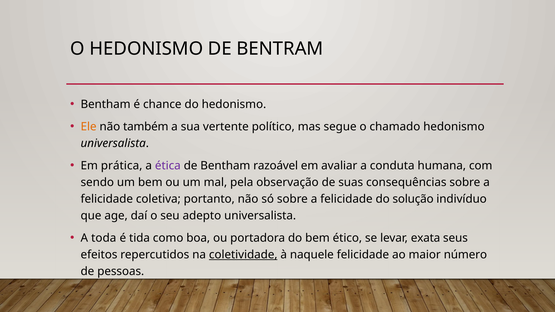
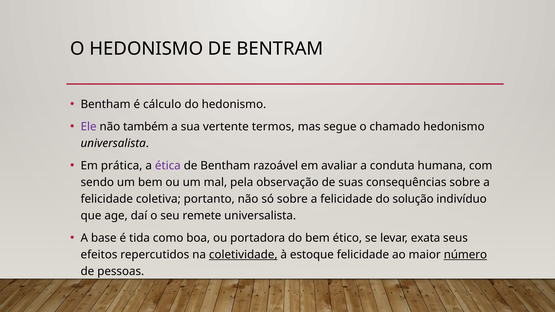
chance: chance -> cálculo (162, 104)
Ele colour: orange -> purple (89, 127)
político: político -> termos (273, 127)
adepto: adepto -> remete (202, 216)
toda: toda -> base (104, 238)
naquele: naquele -> estoque (312, 255)
número underline: none -> present (465, 255)
